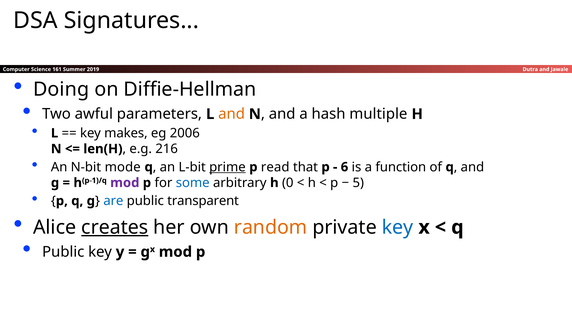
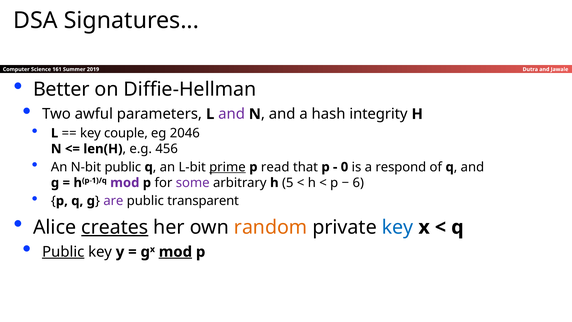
Doing: Doing -> Better (61, 89)
and colour: orange -> purple (232, 114)
multiple: multiple -> integrity (378, 114)
makes: makes -> couple (126, 133)
2006: 2006 -> 2046 (185, 133)
216: 216 -> 456 (167, 149)
N-bit mode: mode -> public (123, 167)
6: 6 -> 0 (344, 167)
function: function -> respond (401, 167)
some colour: blue -> purple (193, 183)
0: 0 -> 5 (288, 183)
5: 5 -> 6 (358, 183)
are colour: blue -> purple (113, 201)
Public underline: none -> present (63, 252)
mod underline: none -> present (175, 252)
